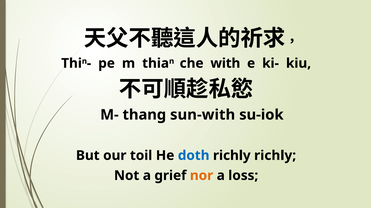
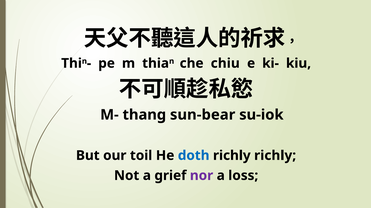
with: with -> chiu (225, 63)
sun-with: sun-with -> sun-bear (203, 115)
nor colour: orange -> purple (202, 176)
